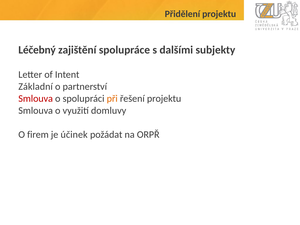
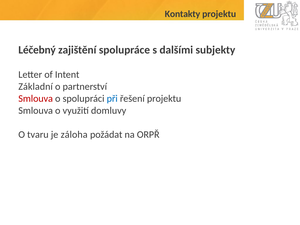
Přidělení: Přidělení -> Kontakty (182, 14)
při colour: orange -> blue (112, 99)
firem: firem -> tvaru (38, 135)
účinek: účinek -> záloha (74, 135)
